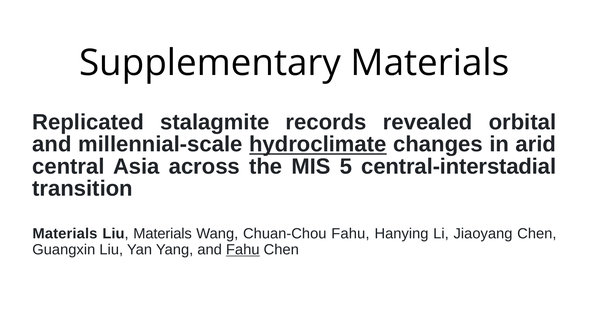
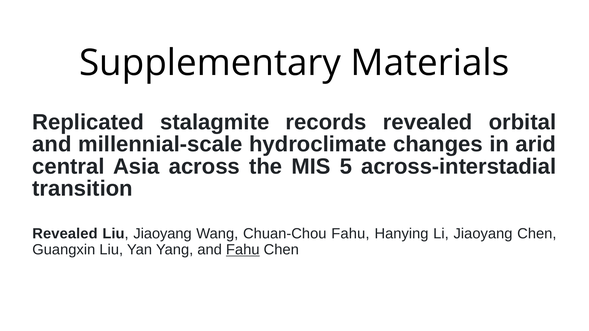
hydroclimate underline: present -> none (318, 145)
central-interstadial: central-interstadial -> across-interstadial (459, 167)
Materials: Materials -> Revealed (65, 234)
Liu Materials: Materials -> Jiaoyang (163, 234)
